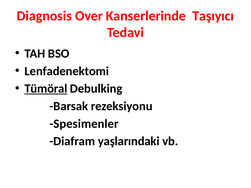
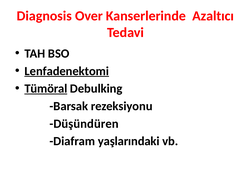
Taşıyıcı: Taşıyıcı -> Azaltıcı (213, 16)
Lenfadenektomi underline: none -> present (67, 71)
Spesimenler: Spesimenler -> Düşündüren (84, 124)
